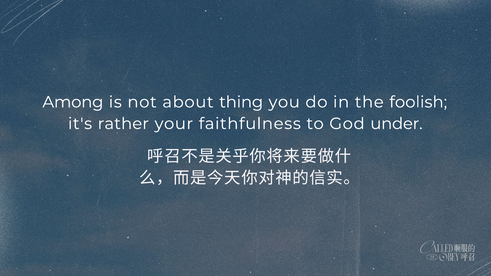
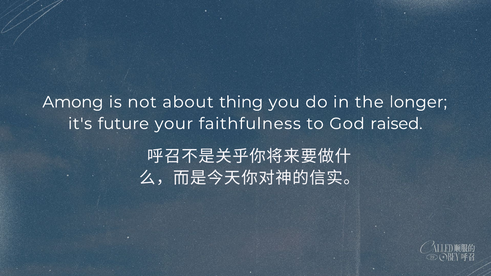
foolish: foolish -> longer (418, 102)
rather: rather -> future (123, 124)
under: under -> raised (396, 124)
